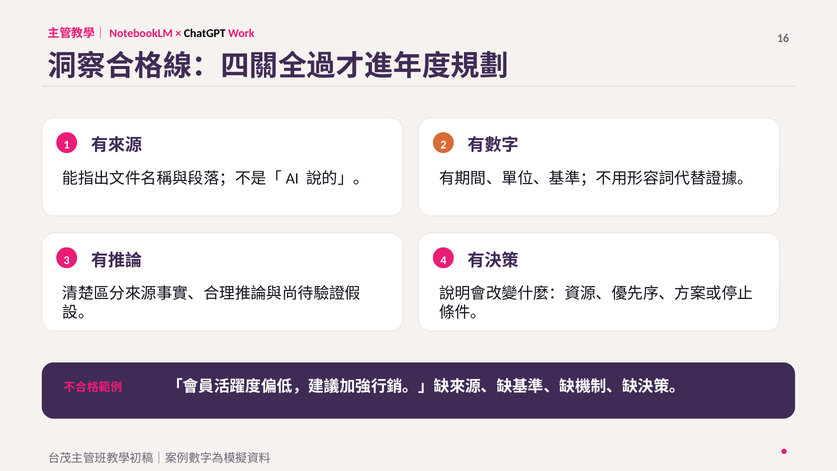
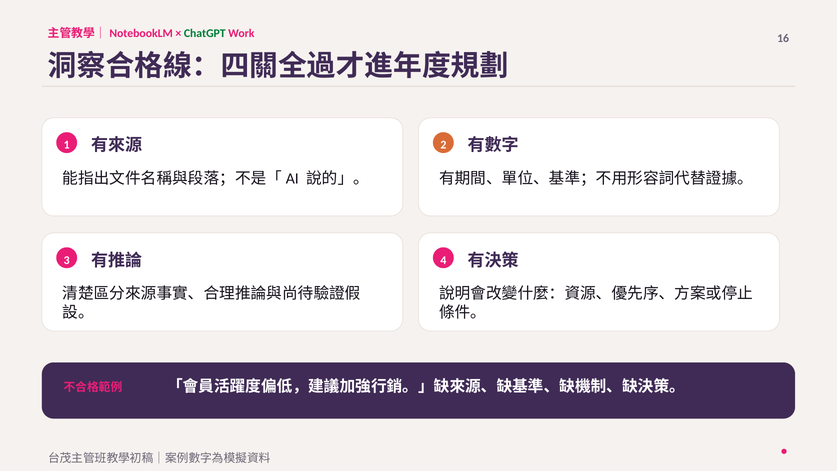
ChatGPT colour: black -> green (205, 33)
